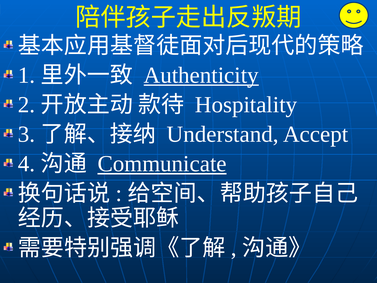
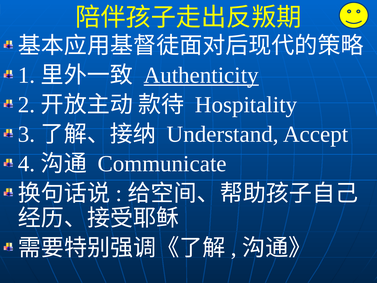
Communicate underline: present -> none (162, 164)
